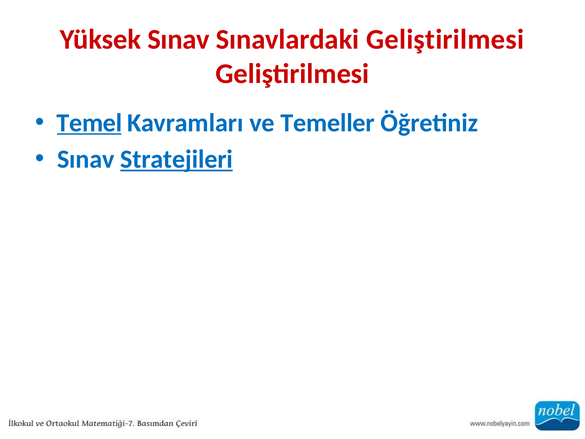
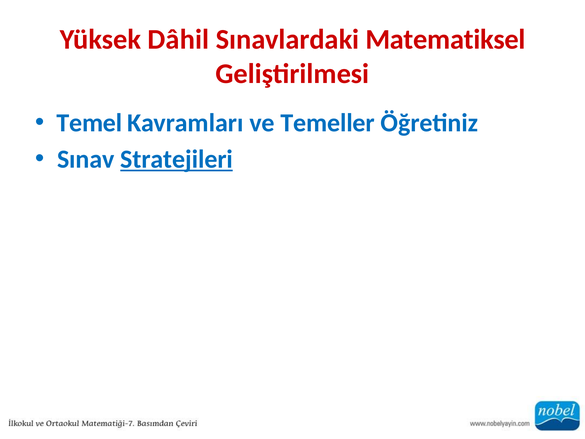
Yüksek Sınav: Sınav -> Dâhil (178, 40)
Sınavlardaki Geliştirilmesi: Geliştirilmesi -> Matematiksel (445, 40)
Temel underline: present -> none (89, 123)
